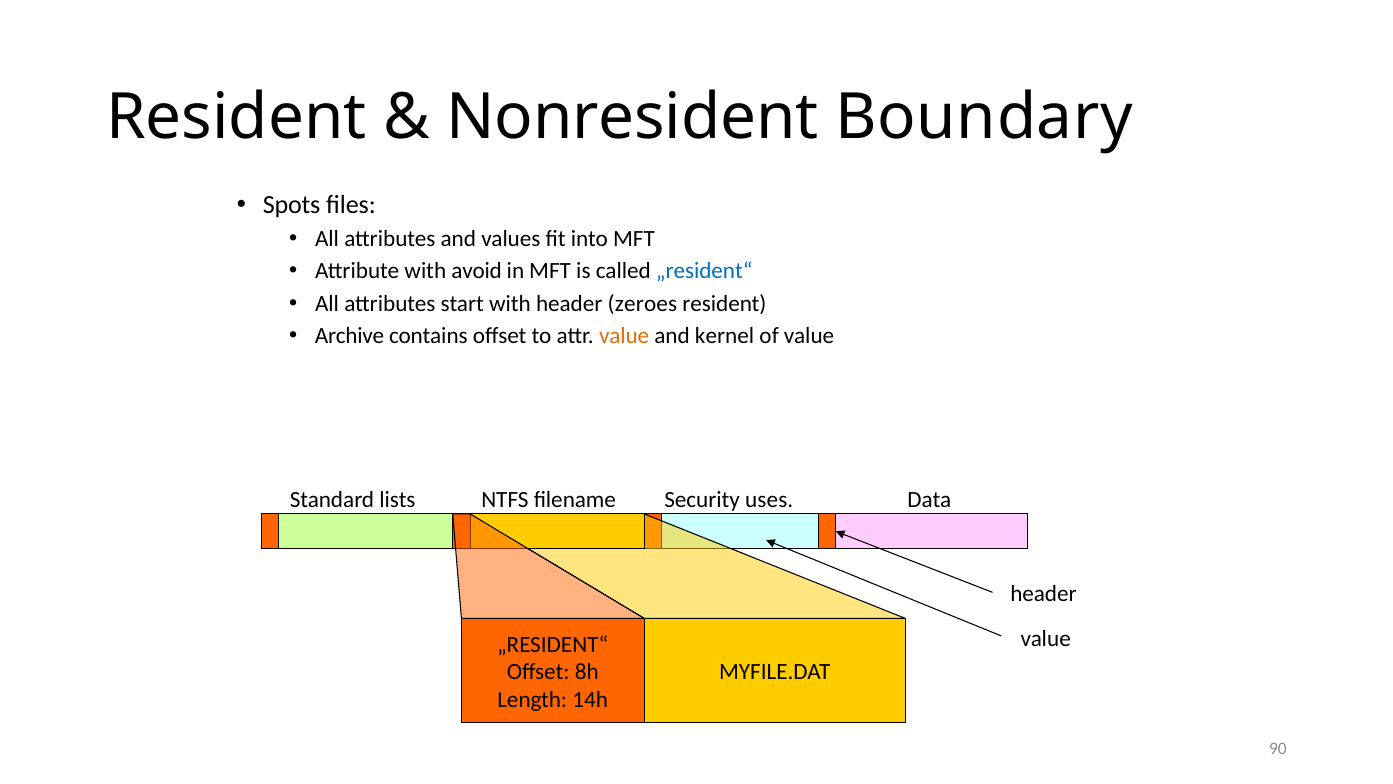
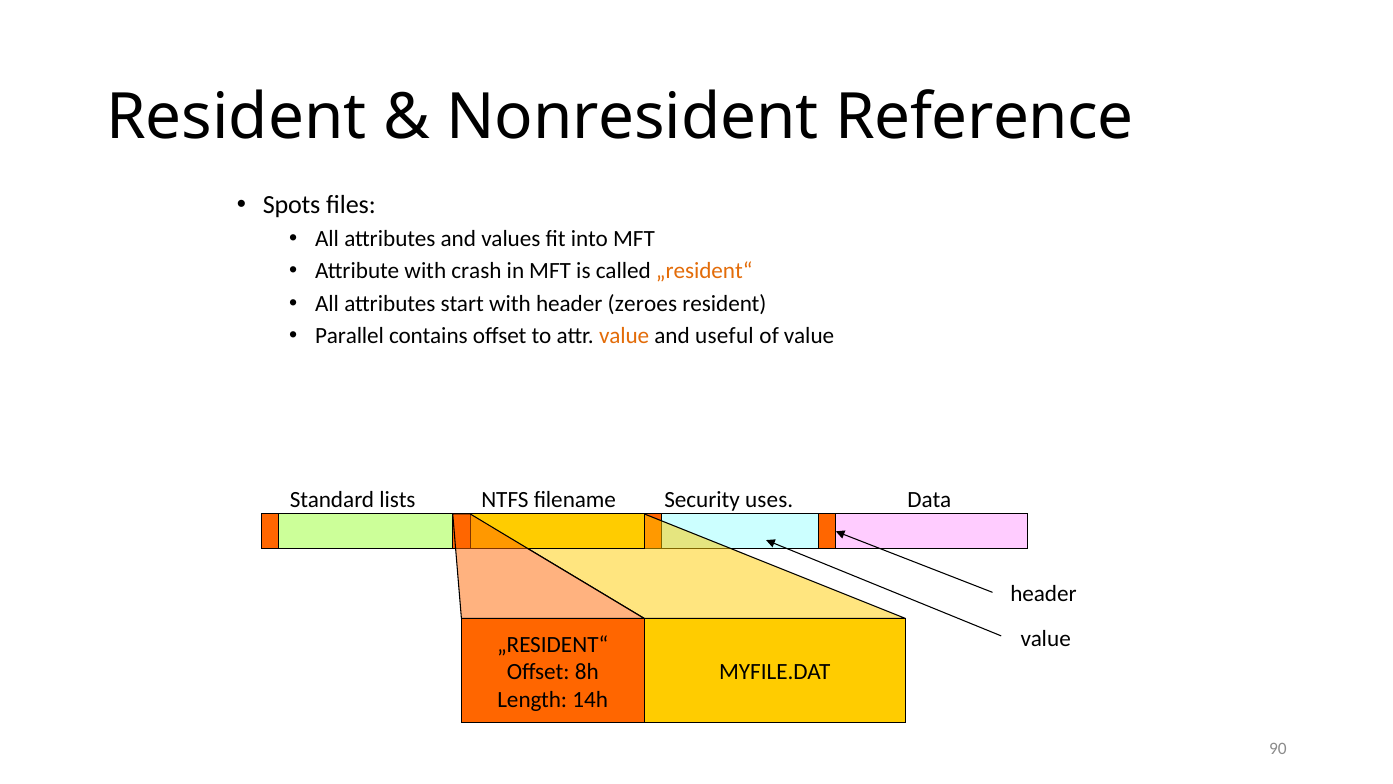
Boundary: Boundary -> Reference (985, 117)
avoid: avoid -> crash (476, 271)
„resident“ colour: blue -> orange (704, 271)
Archive: Archive -> Parallel (349, 336)
kernel: kernel -> useful (724, 336)
